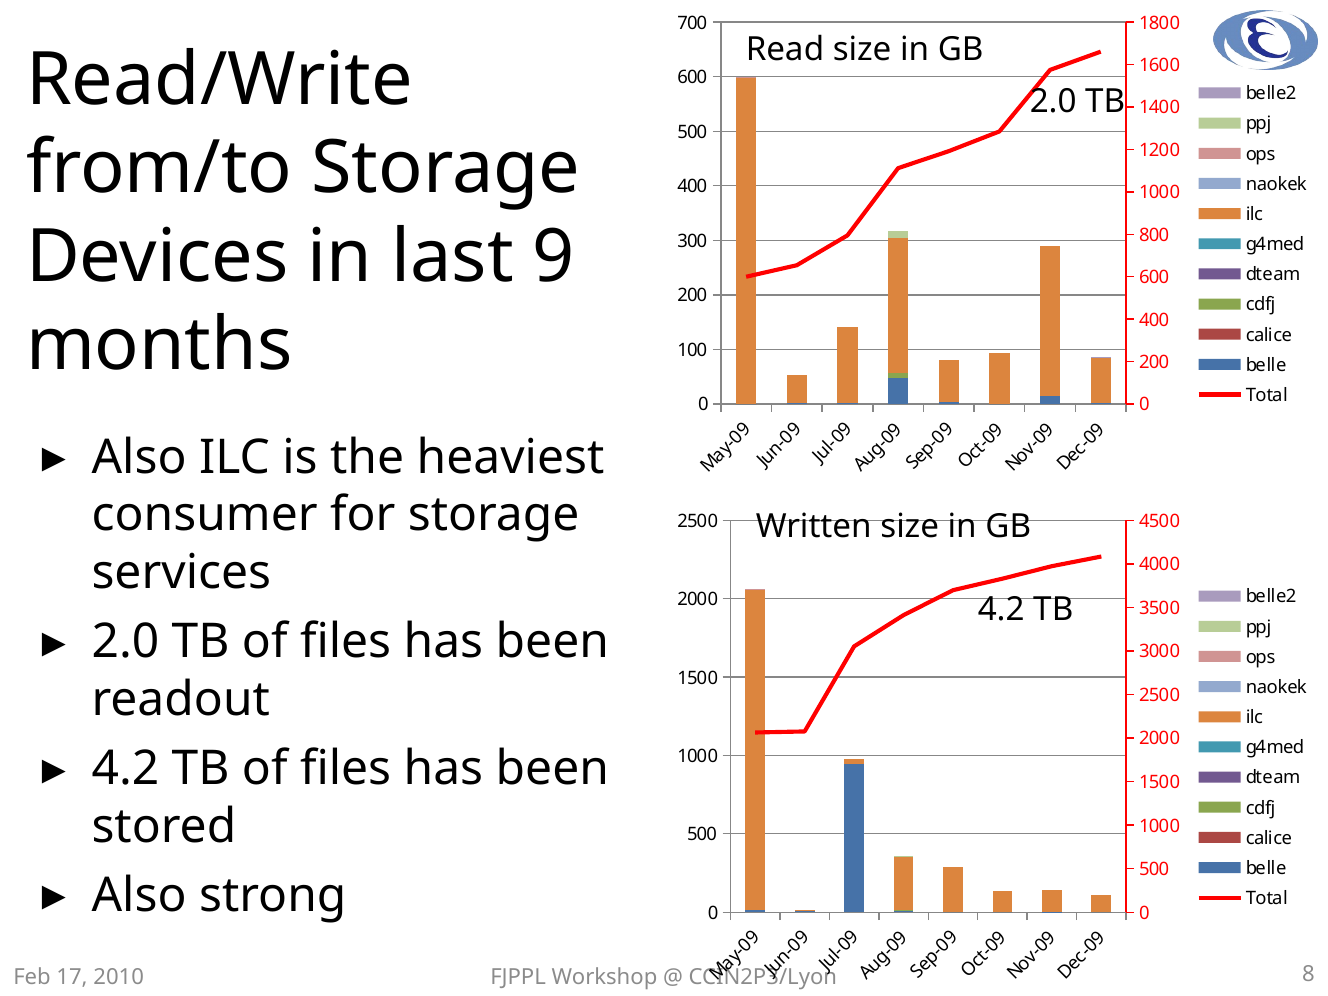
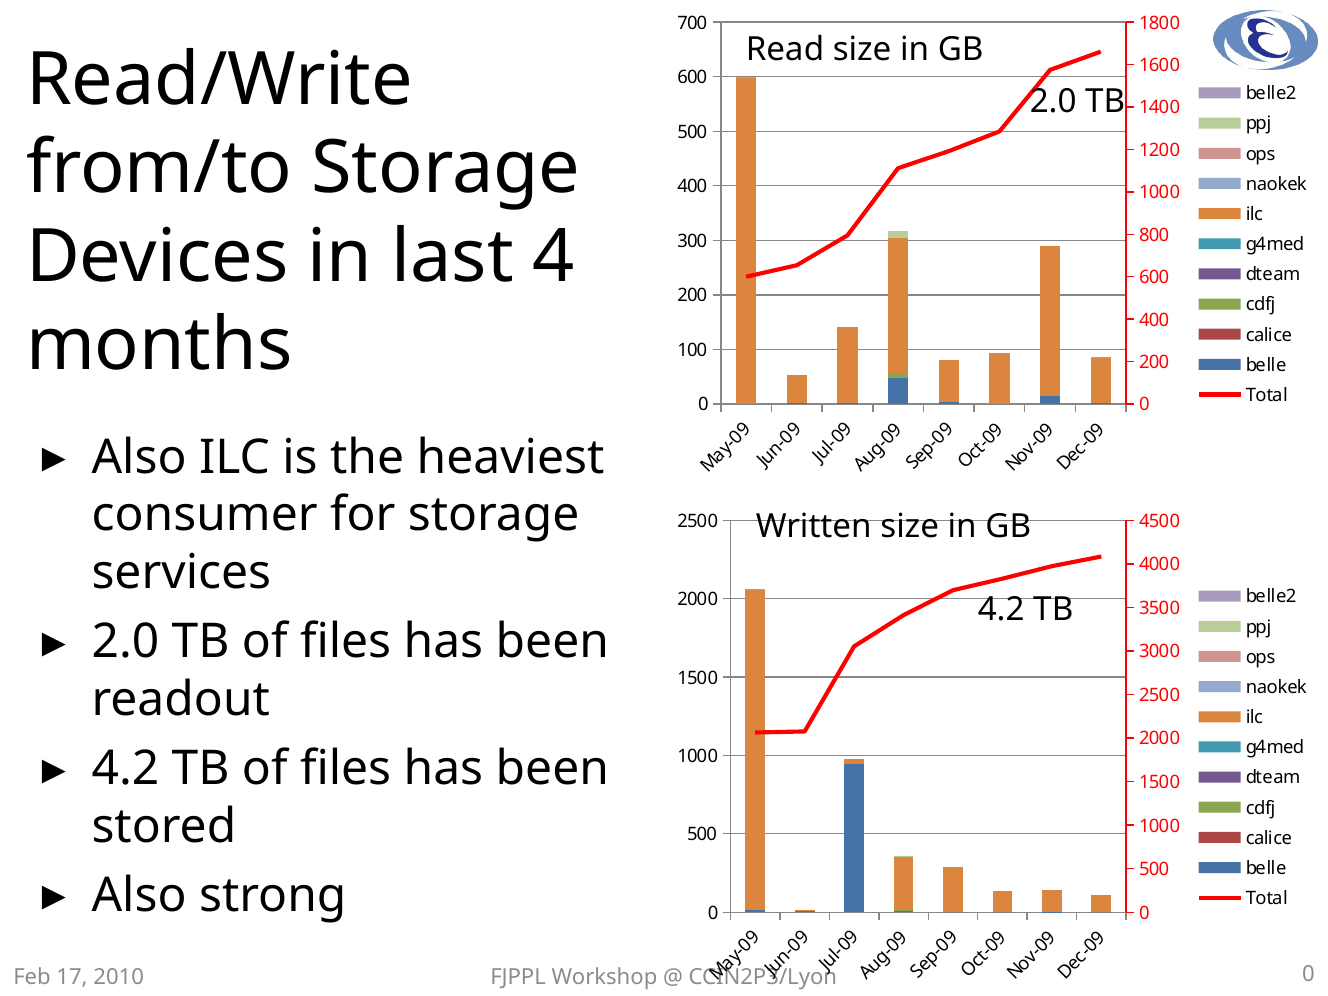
last 9: 9 -> 4 (554, 257)
8: 8 -> 0 (1308, 974)
